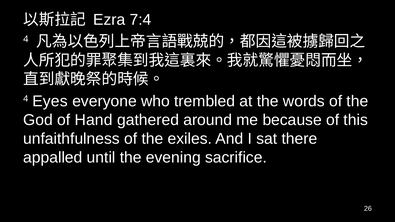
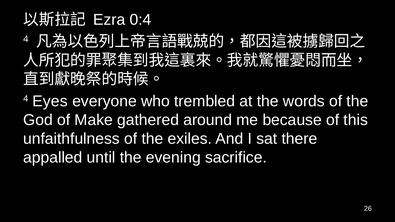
7:4: 7:4 -> 0:4 (141, 20)
Hand: Hand -> Make (94, 120)
